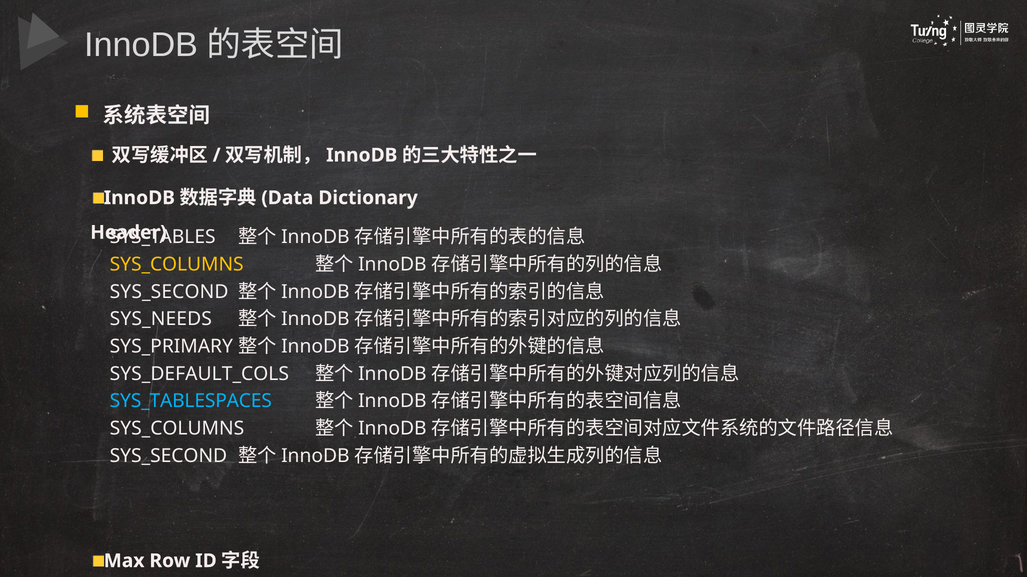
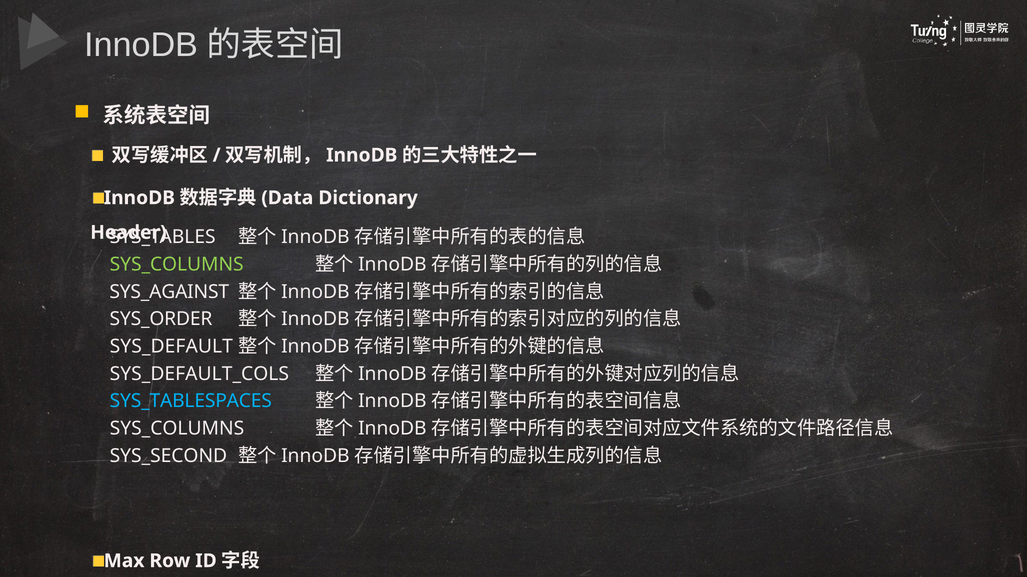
SYS_COLUMNS colour: yellow -> light green (177, 265)
SYS_SECOND: SYS_SECOND -> SYS_AGAINST (169, 292)
SYS_NEEDS: SYS_NEEDS -> SYS_ORDER (161, 319)
SYS_PRIMARY: SYS_PRIMARY -> SYS_DEFAULT (171, 347)
